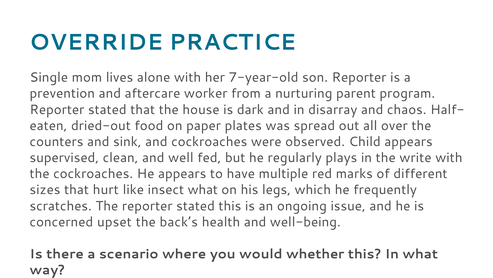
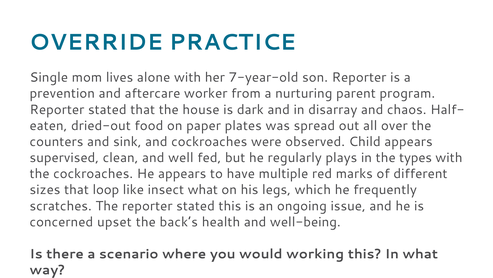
write: write -> types (416, 157)
hurt: hurt -> loop (106, 189)
whether: whether -> working (315, 253)
